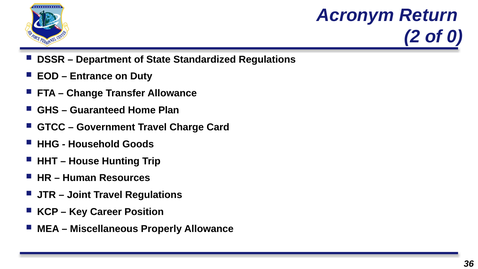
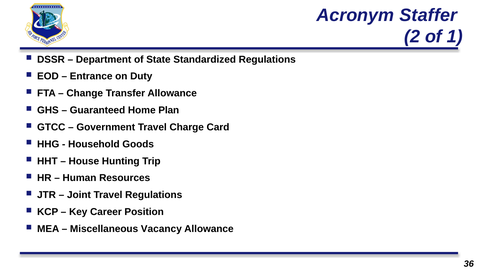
Return: Return -> Staffer (428, 15)
0: 0 -> 1 (455, 37)
Properly: Properly -> Vacancy (161, 229)
